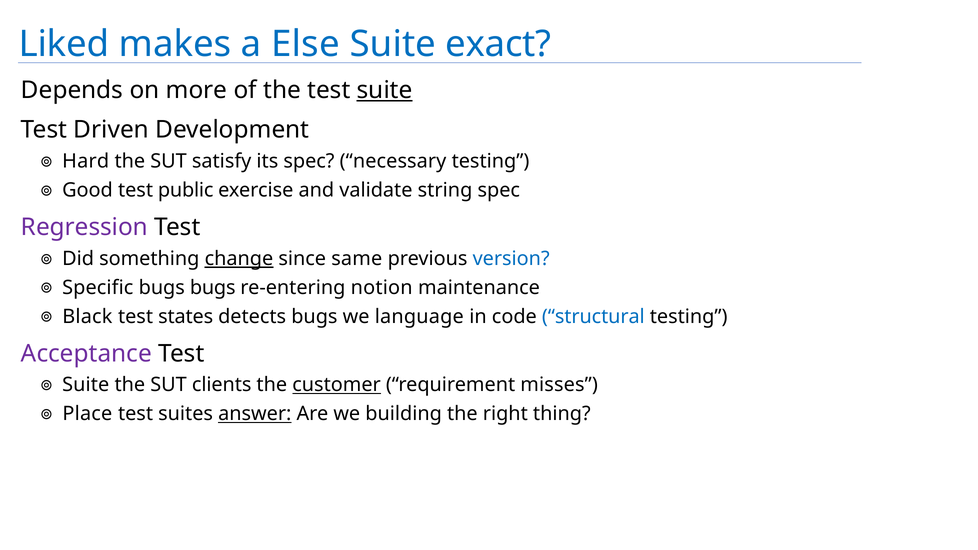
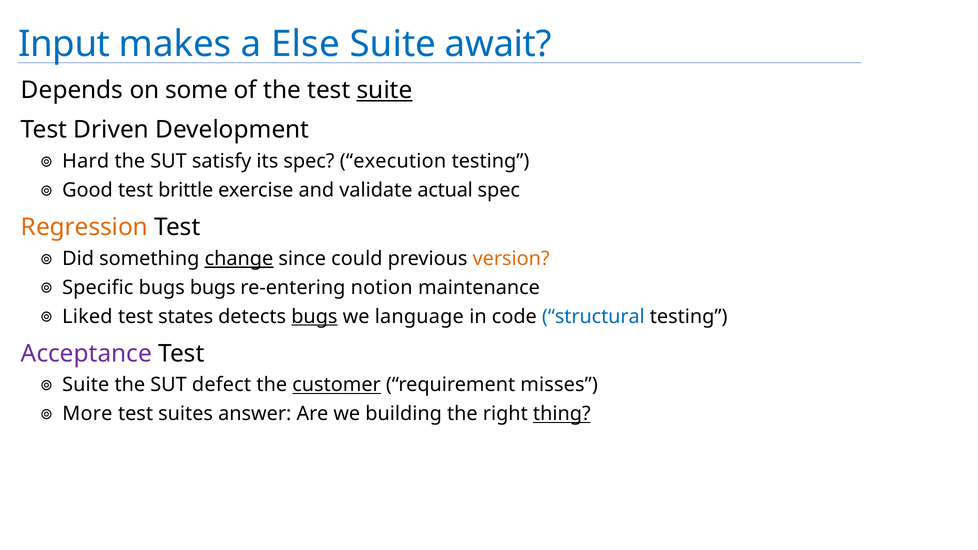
Liked: Liked -> Input (64, 44)
exact: exact -> await (498, 44)
more: more -> some (197, 90)
necessary: necessary -> execution (393, 161)
public: public -> brittle (186, 190)
string: string -> actual (445, 190)
Regression colour: purple -> orange (84, 227)
same: same -> could (357, 259)
version colour: blue -> orange (511, 259)
Black: Black -> Liked (87, 317)
bugs underline: none -> present (314, 317)
clients: clients -> defect (222, 385)
Place: Place -> More (87, 414)
answer underline: present -> none (255, 414)
thing underline: none -> present (562, 414)
